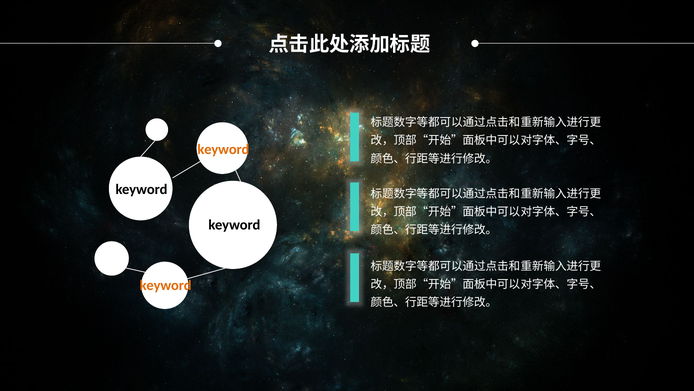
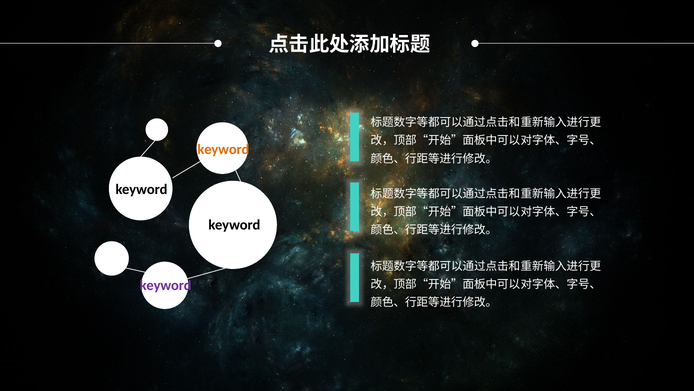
keyword colour: orange -> purple (166, 285)
